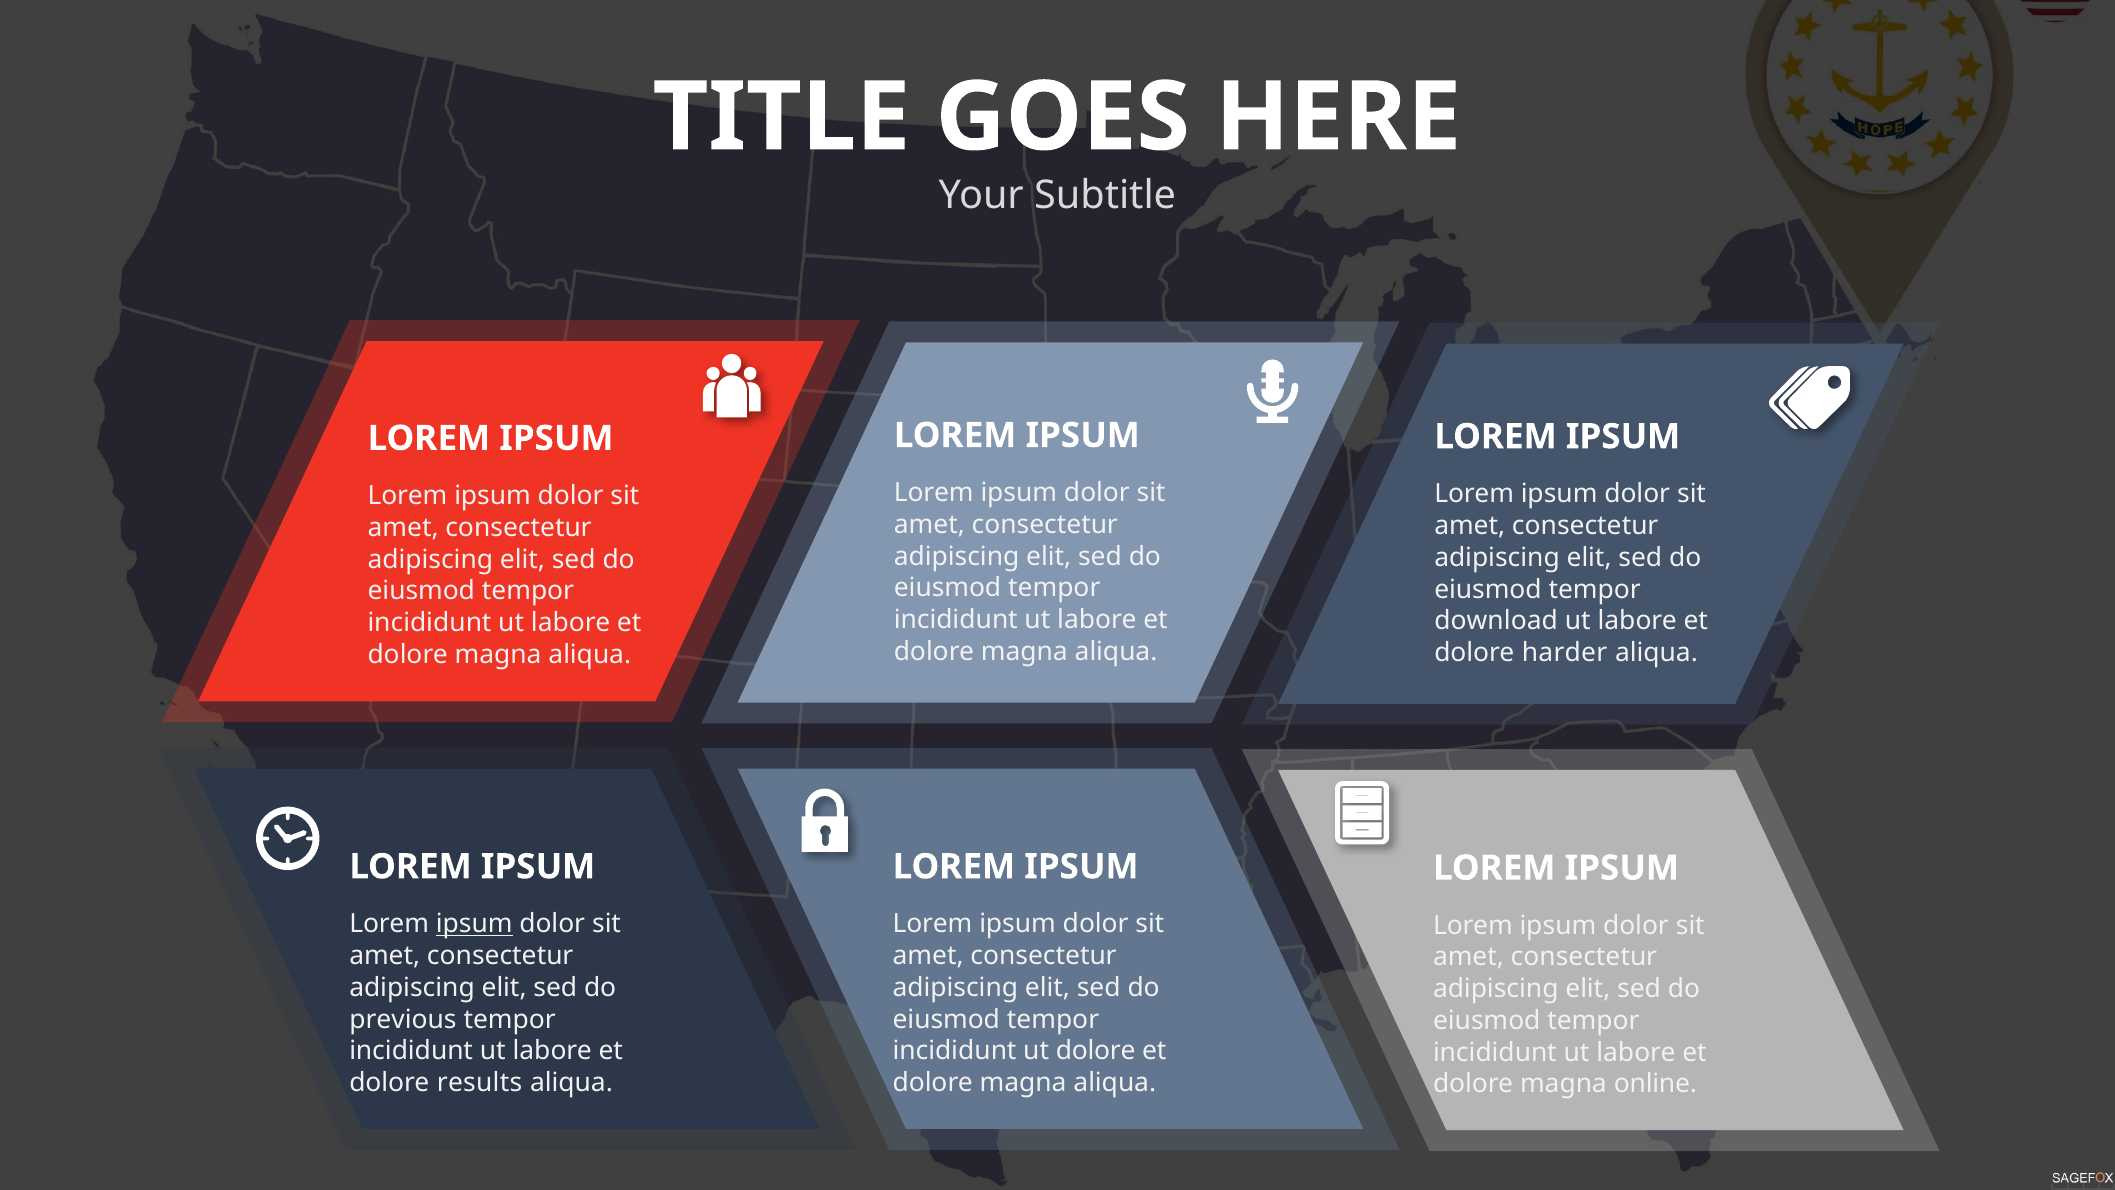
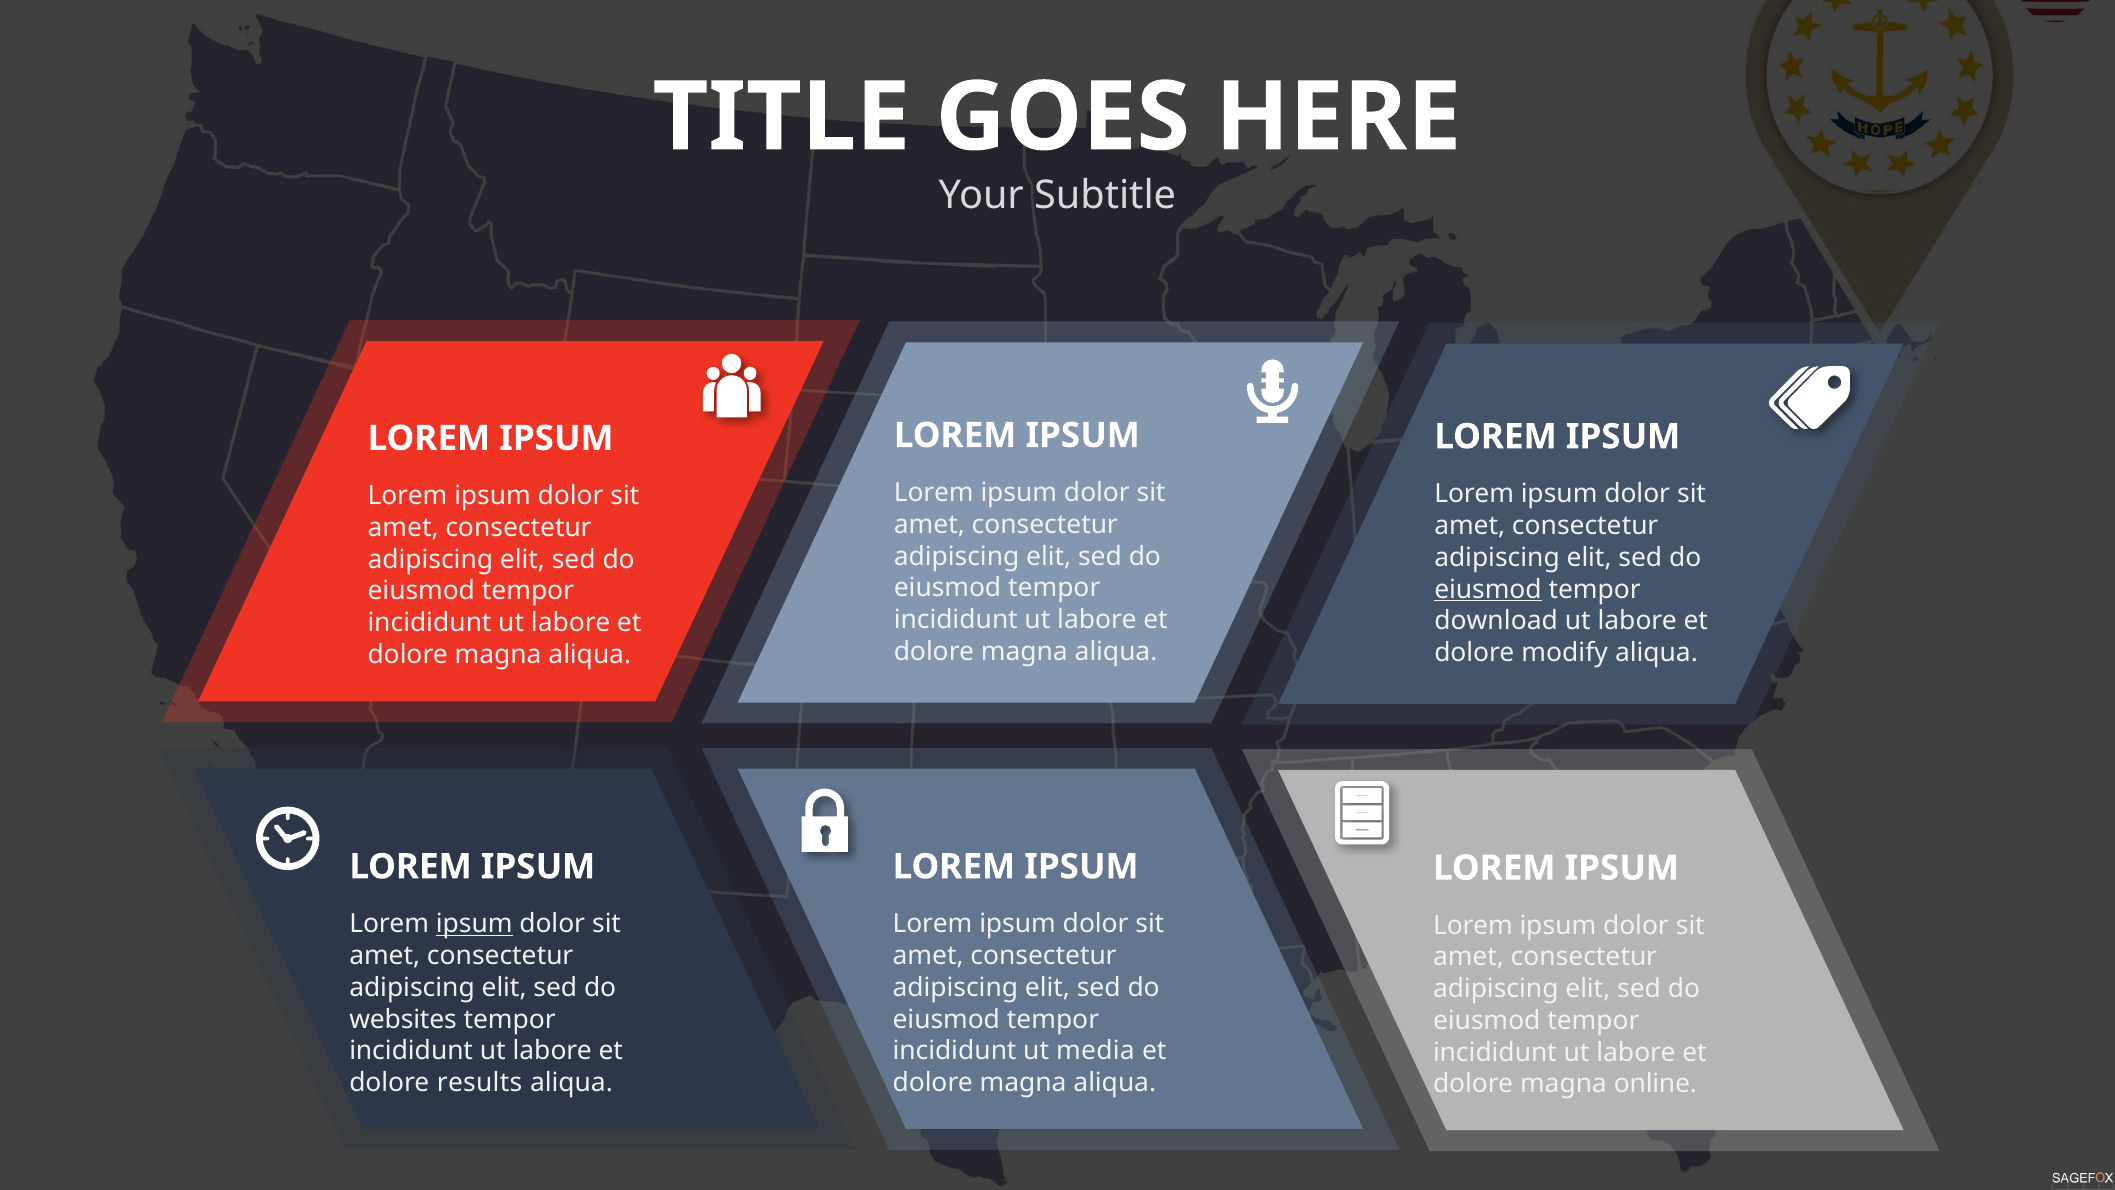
eiusmod underline: none -> present (1488, 589)
harder: harder -> modify (1565, 653)
previous: previous -> websites (403, 1019)
ut dolore: dolore -> media (1095, 1051)
